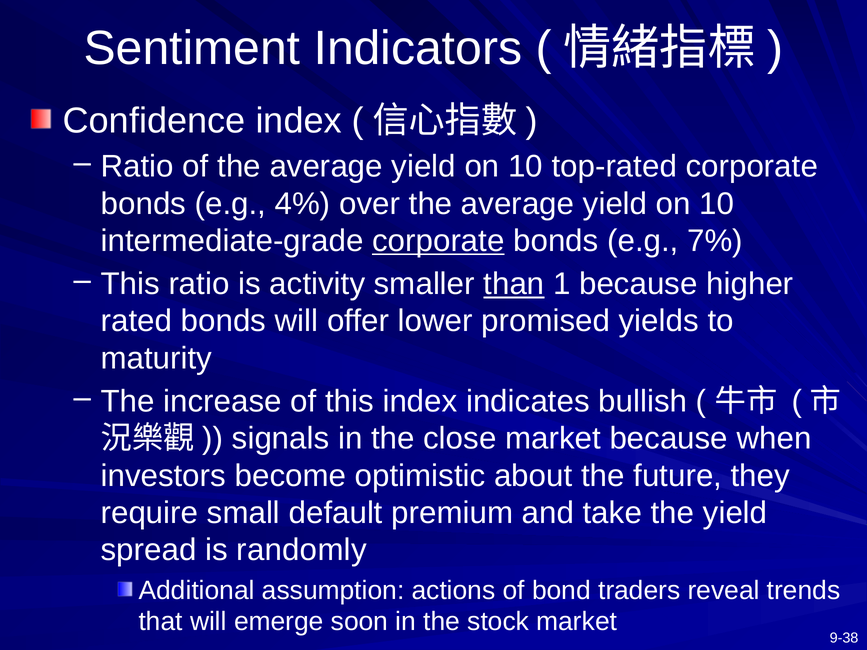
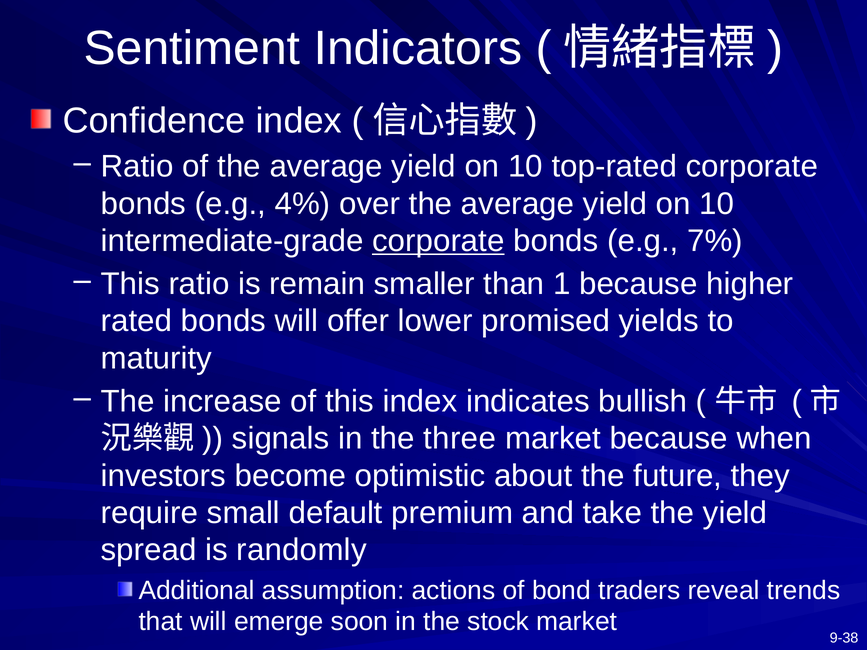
activity: activity -> remain (317, 284)
than underline: present -> none (514, 284)
close: close -> three (460, 439)
